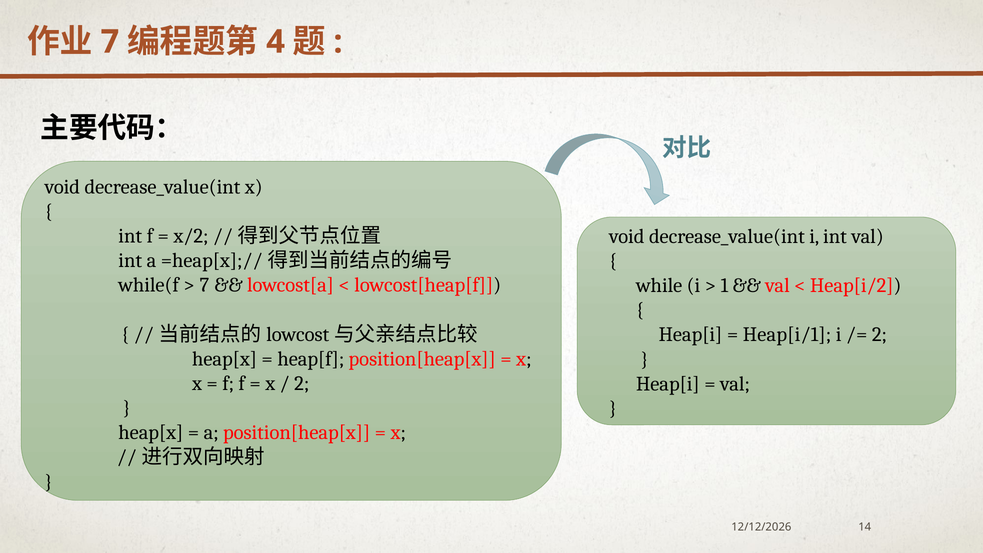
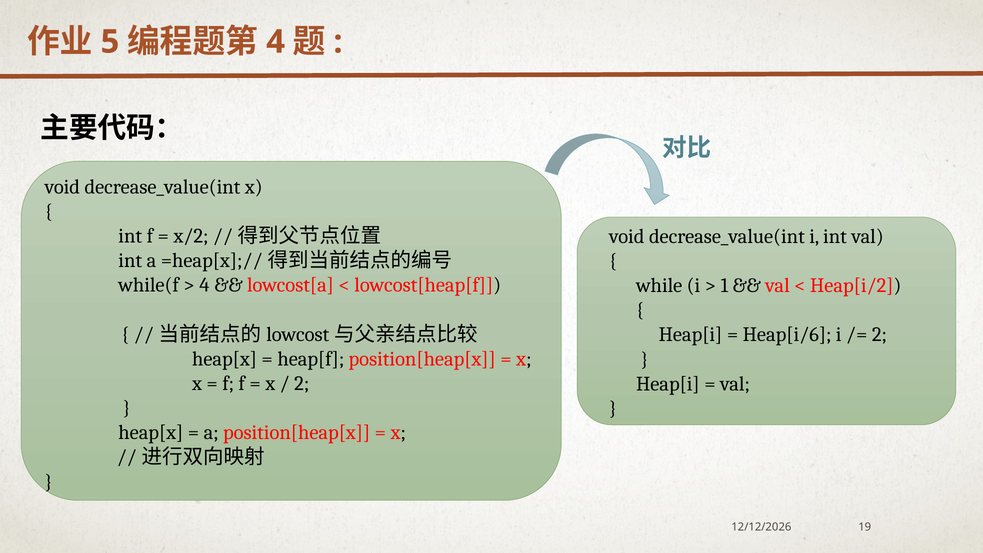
7: 7 -> 5 (110, 42)
7: 7 -> 4 (204, 285)
Heap[i/1: Heap[i/1 -> Heap[i/6 (787, 335)
14: 14 -> 19 (865, 527)
